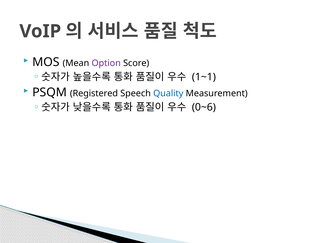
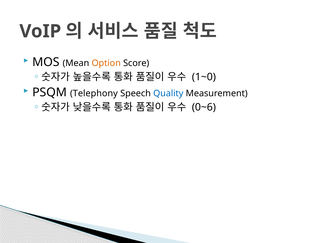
Option colour: purple -> orange (106, 63)
1~1: 1~1 -> 1~0 (204, 77)
Registered: Registered -> Telephony (94, 94)
